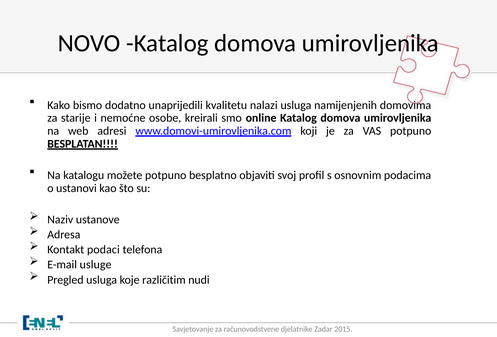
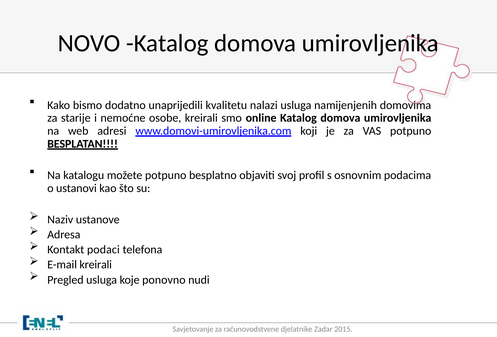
E-mail usluge: usluge -> kreirali (96, 265)
različitim: različitim -> ponovno (164, 280)
